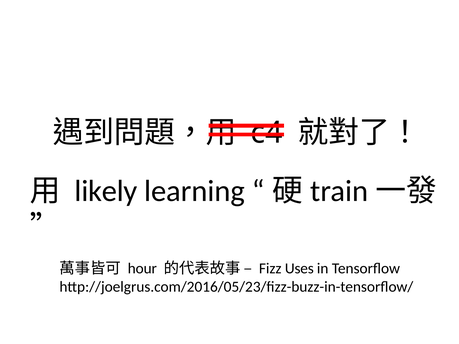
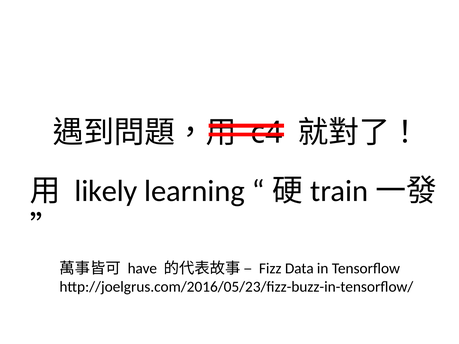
hour: hour -> have (142, 269)
Uses: Uses -> Data (299, 269)
